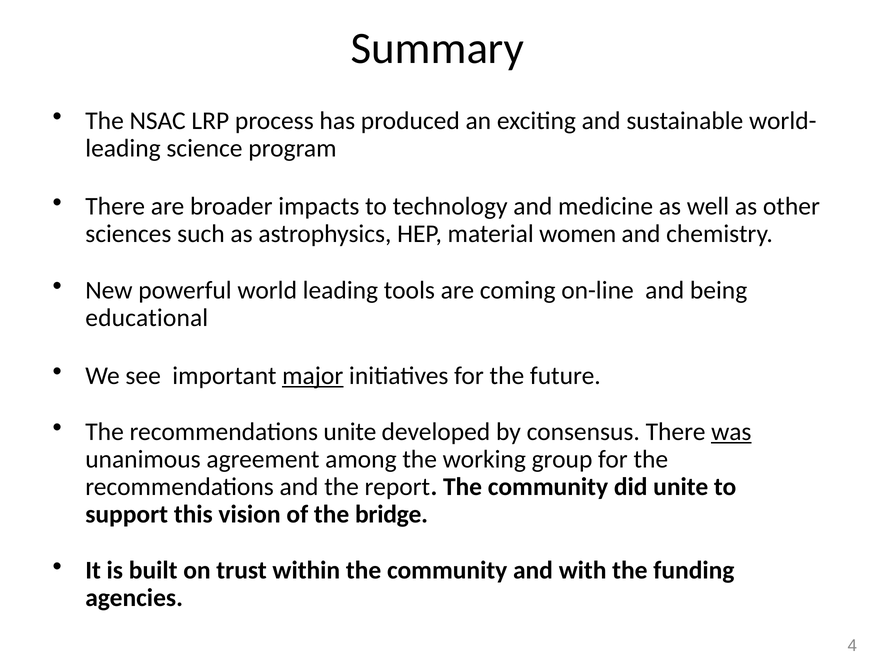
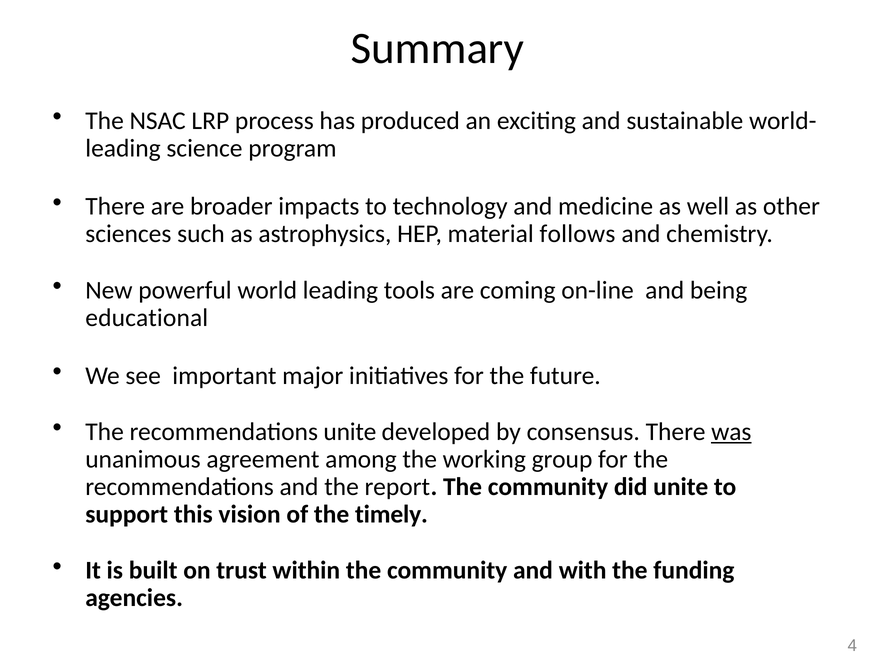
women: women -> follows (577, 234)
major underline: present -> none (313, 376)
bridge: bridge -> timely (391, 515)
